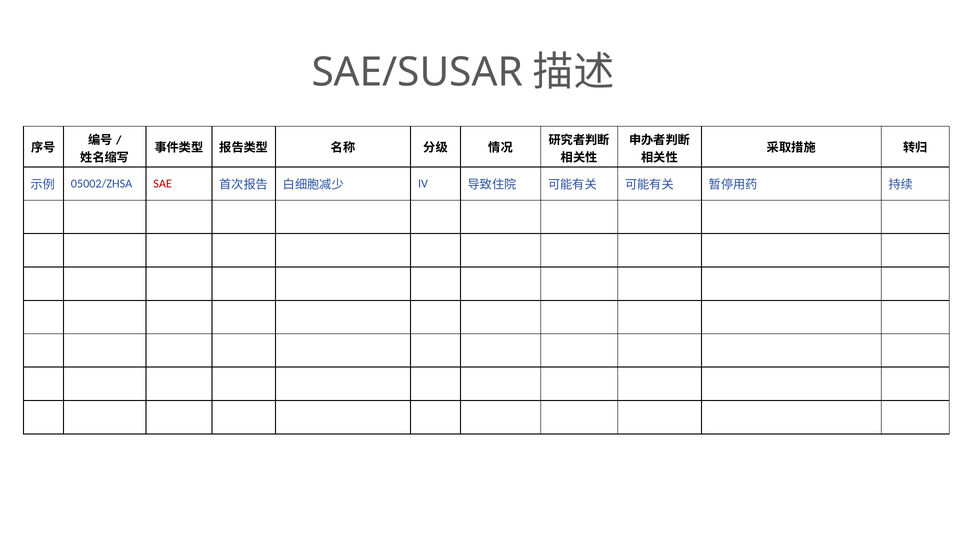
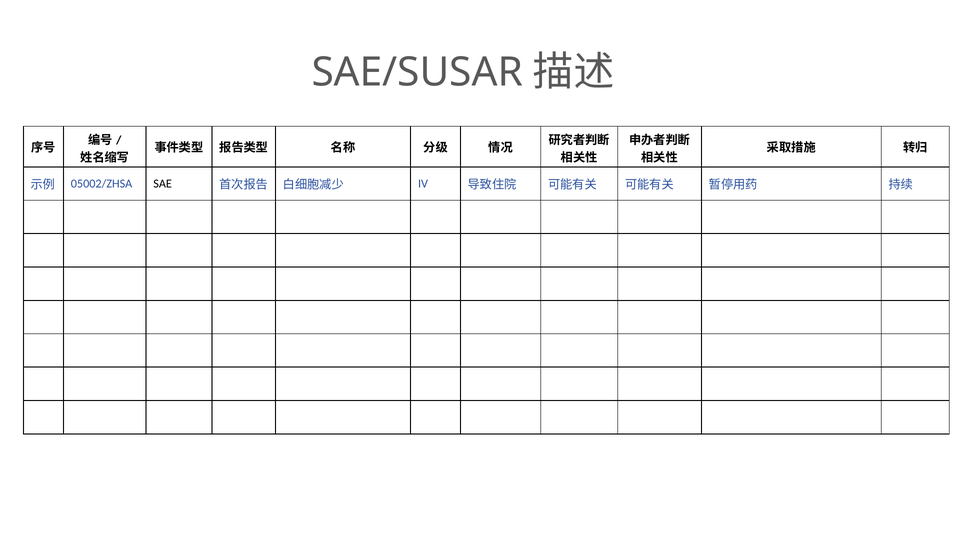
SAE colour: red -> black (163, 184)
